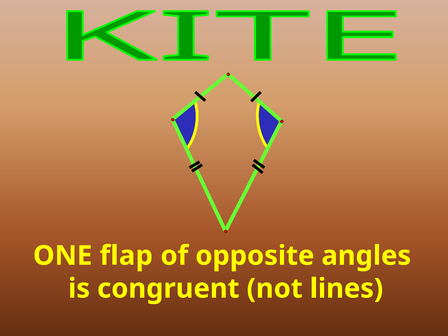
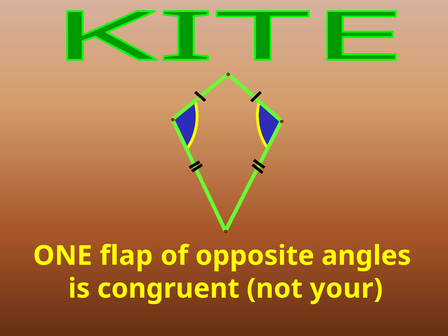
lines: lines -> your (346, 289)
